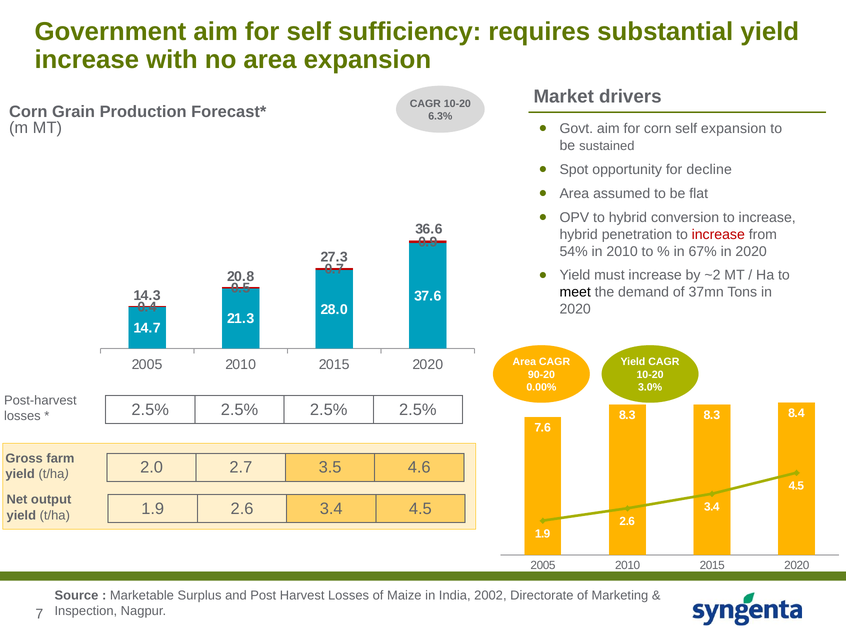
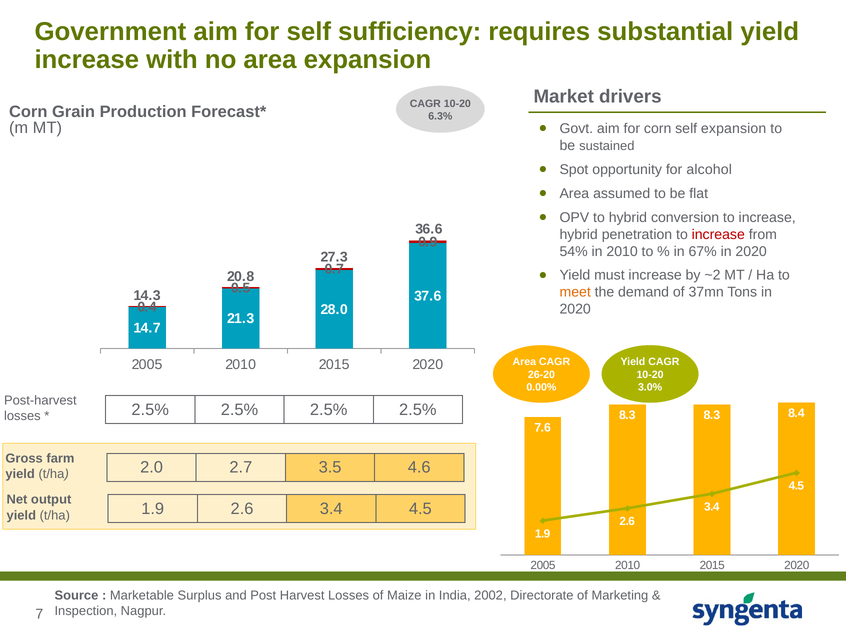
decline: decline -> alcohol (709, 169)
meet colour: black -> orange (575, 292)
90-20: 90-20 -> 26-20 (541, 374)
